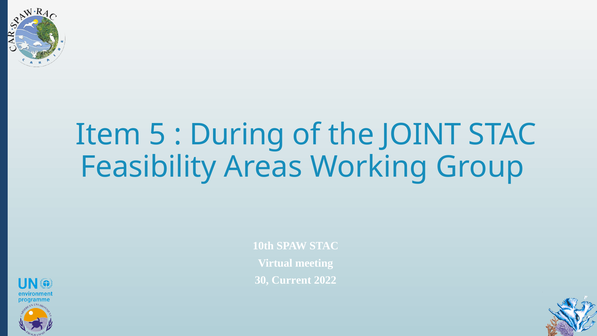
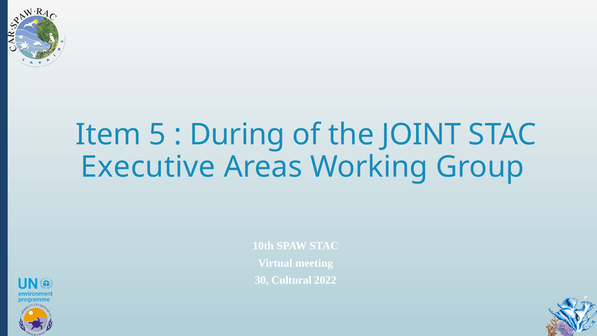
Feasibility: Feasibility -> Executive (148, 167)
Current: Current -> Cultural (291, 280)
